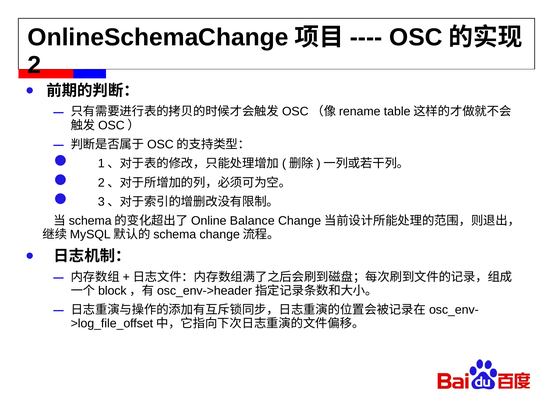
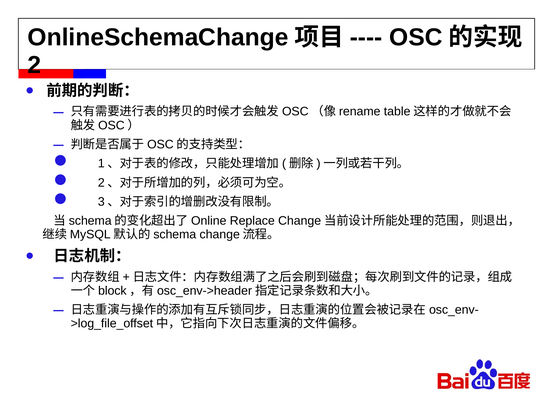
Balance: Balance -> Replace (252, 221)
